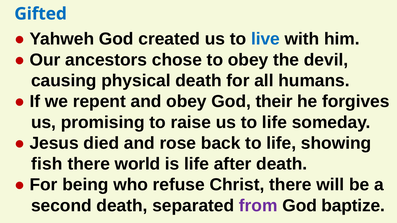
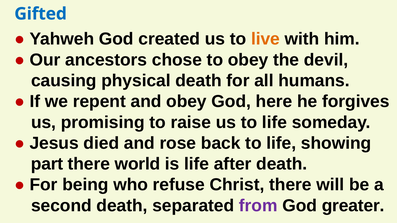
live colour: blue -> orange (265, 39)
their: their -> here (274, 102)
fish: fish -> part (47, 164)
baptize: baptize -> greater (353, 206)
